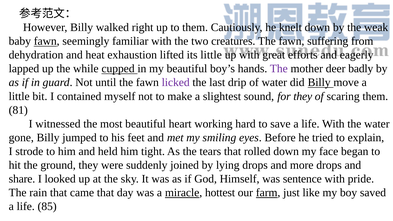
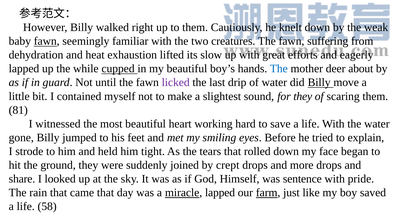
its little: little -> slow (211, 55)
The colour: purple -> blue (279, 69)
badly: badly -> about (361, 69)
lying: lying -> crept (228, 165)
miracle hottest: hottest -> lapped (220, 193)
85: 85 -> 58 (47, 206)
